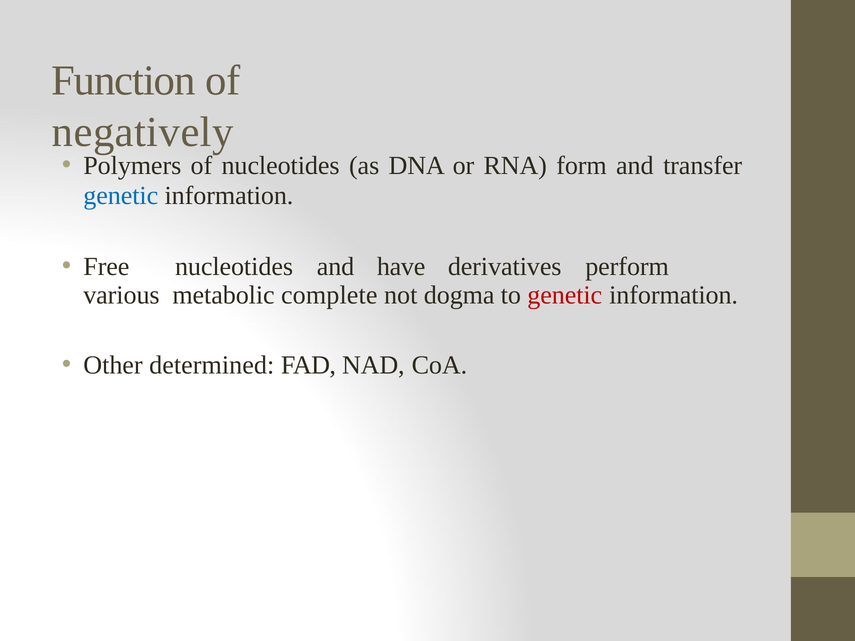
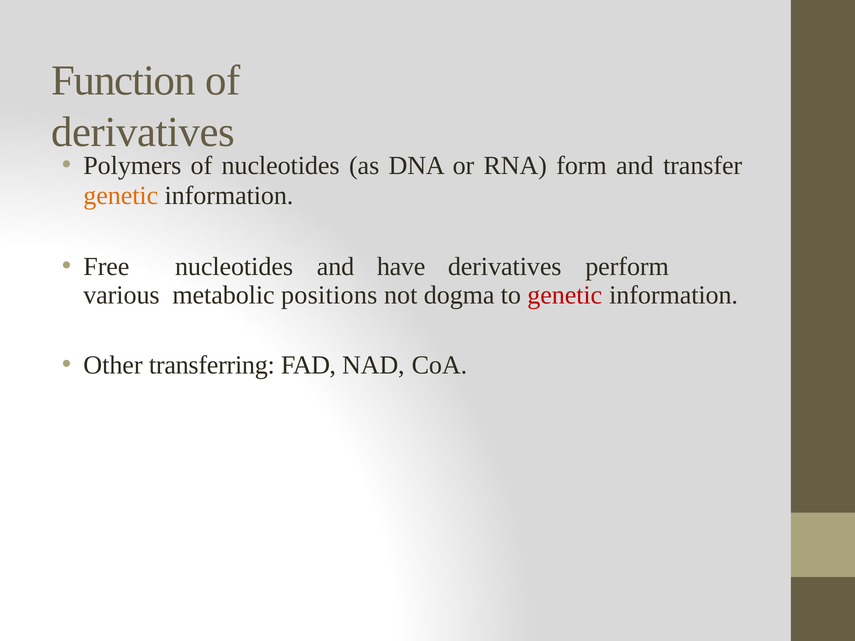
negatively: negatively -> derivatives (143, 132)
genetic colour: blue -> orange (121, 196)
complete: complete -> positions (329, 295)
determined: determined -> transferring (212, 365)
